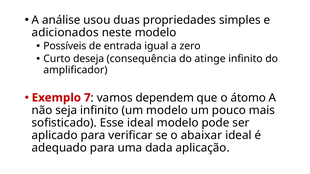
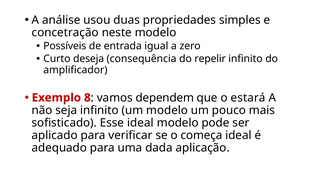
adicionados: adicionados -> concetração (65, 33)
atinge: atinge -> repelir (210, 59)
7: 7 -> 8 (87, 98)
átomo: átomo -> estará (248, 98)
abaixar: abaixar -> começa (202, 136)
